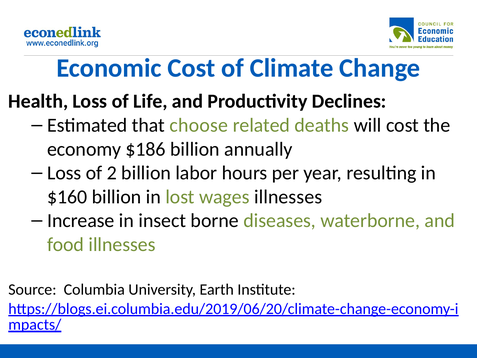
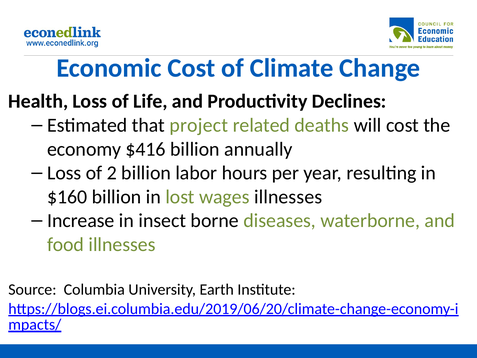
choose: choose -> project (199, 125)
$186: $186 -> $416 (146, 149)
